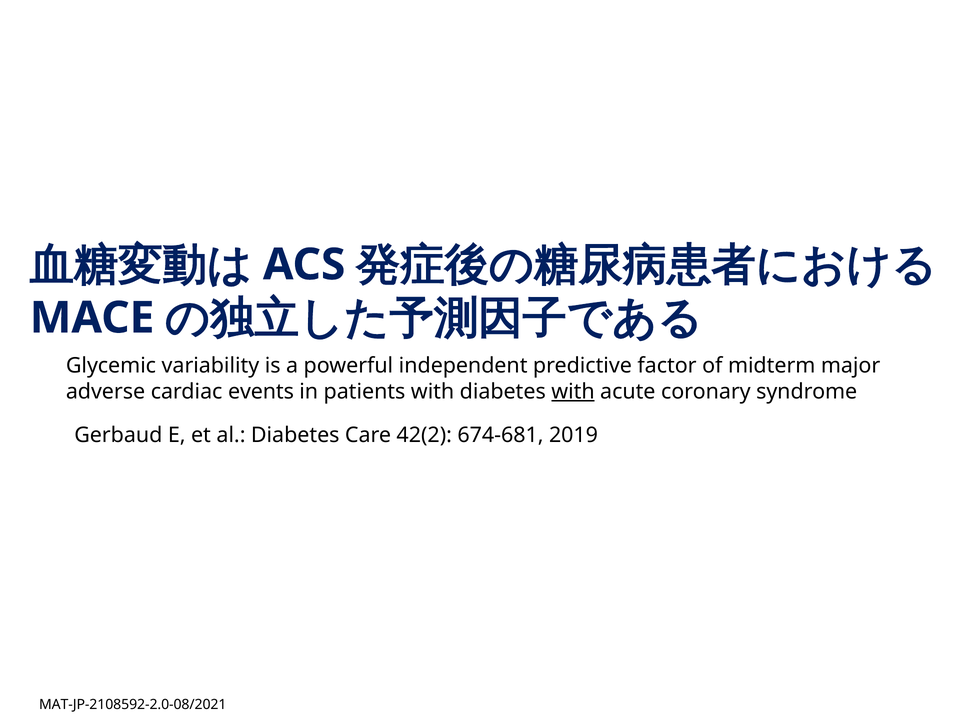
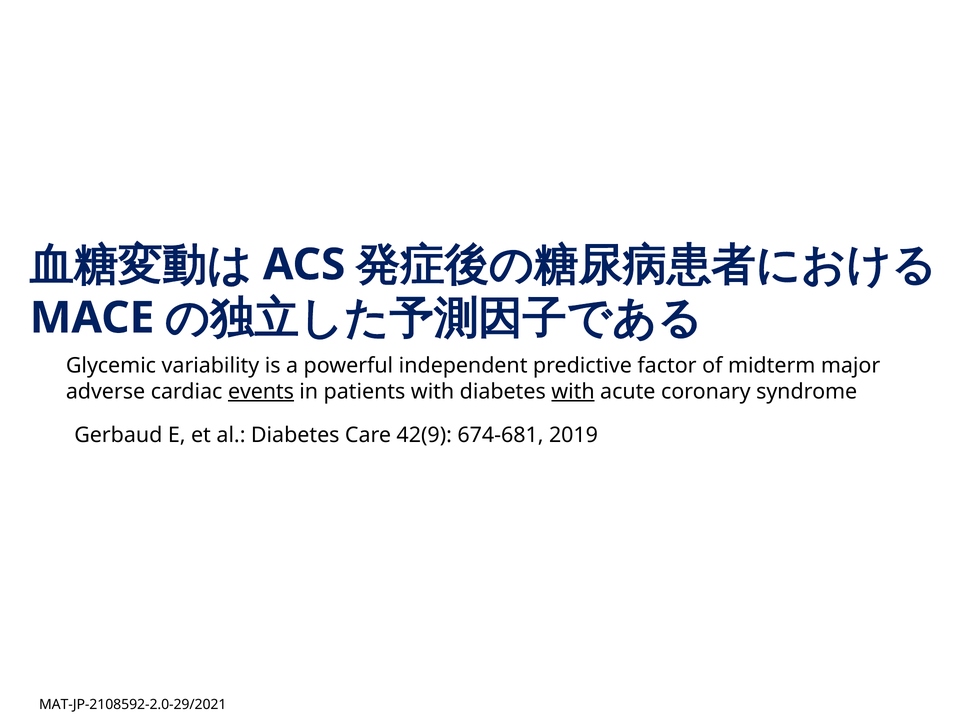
events underline: none -> present (261, 392)
42(2: 42(2 -> 42(9 (424, 435)
MAT-JP-2108592-2.0-08/2021: MAT-JP-2108592-2.0-08/2021 -> MAT-JP-2108592-2.0-29/2021 (133, 705)
